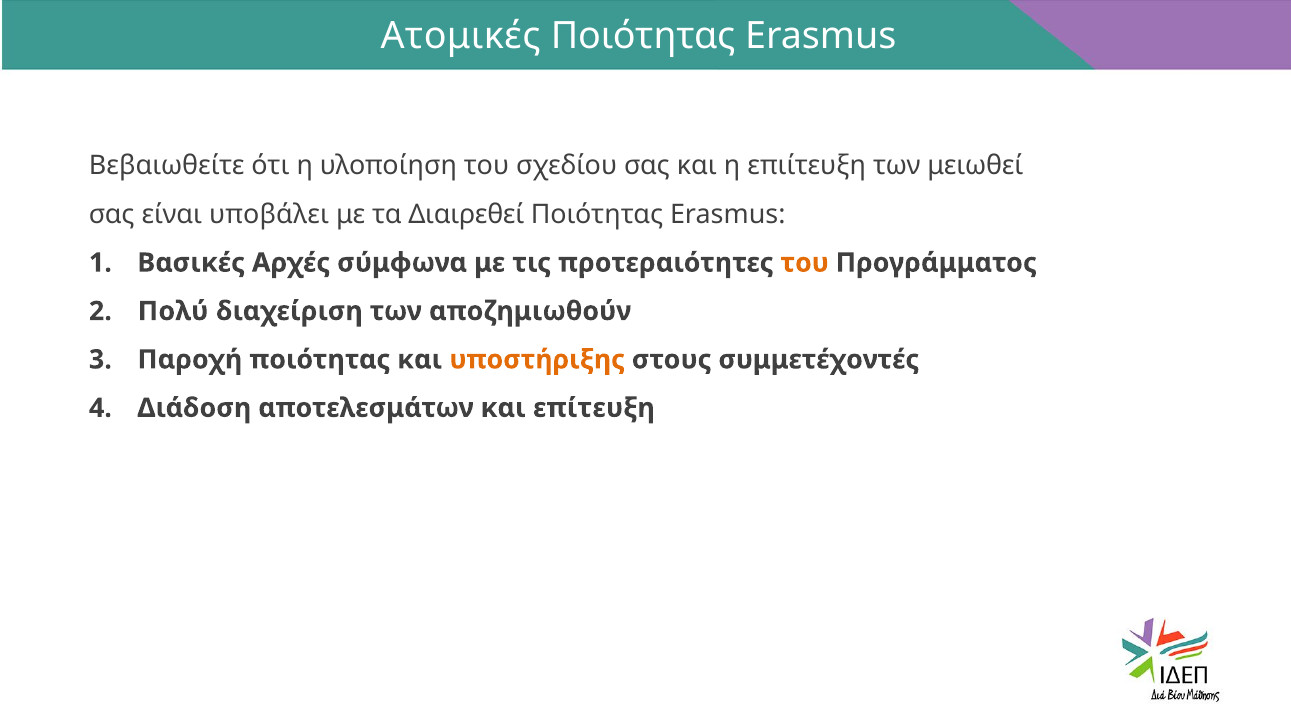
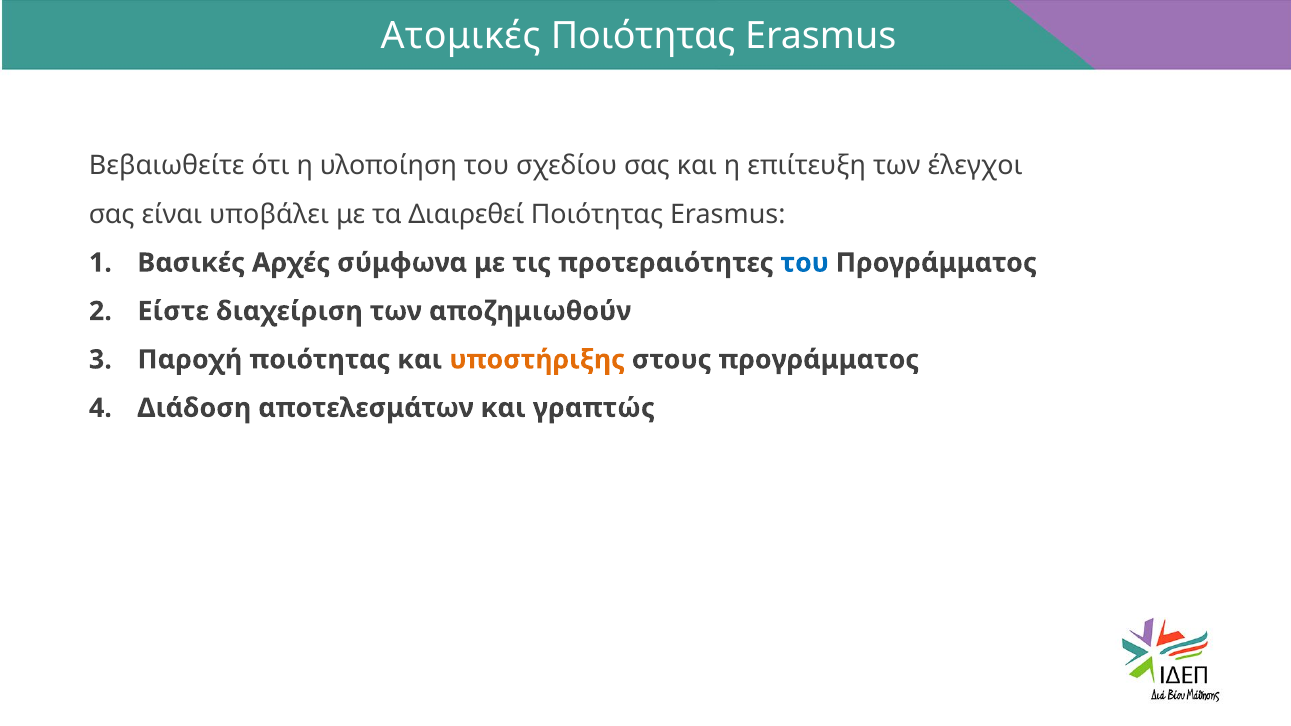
μειωθεί: μειωθεί -> έλεγχοι (975, 166)
του colour: orange -> blue (805, 263)
Πολύ: Πολύ -> Είστε (173, 311)
στους συμμετέχοντές: συμμετέχοντές -> προγράμματος (819, 360)
επίτευξη: επίτευξη -> γραπτώς (594, 408)
